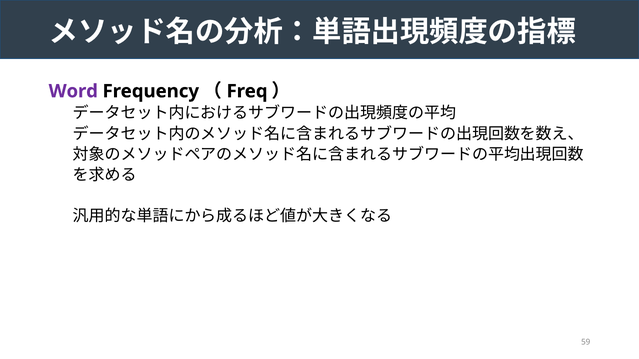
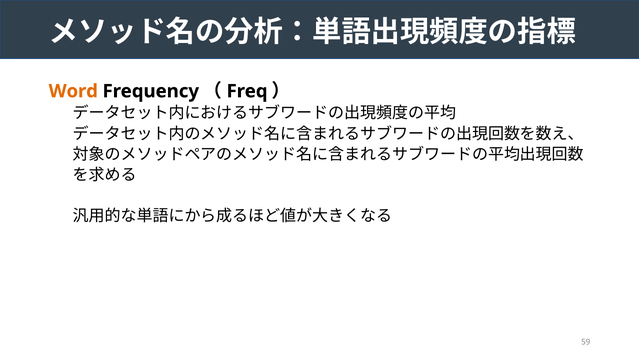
Word colour: purple -> orange (73, 91)
